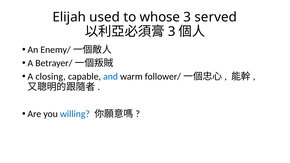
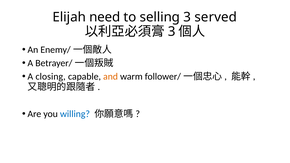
used: used -> need (105, 17)
whose: whose -> selling (160, 17)
and colour: blue -> orange (111, 77)
